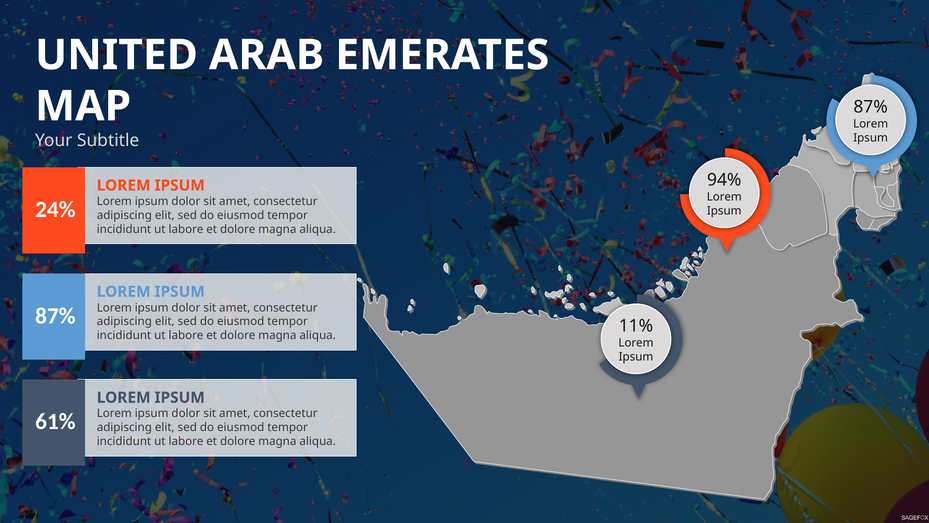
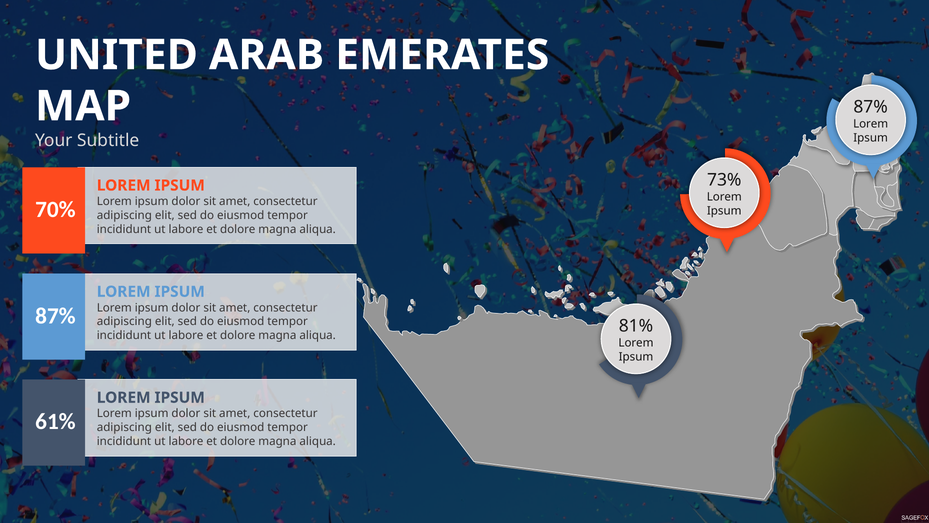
94%: 94% -> 73% (724, 180)
24%: 24% -> 70% (55, 209)
11%: 11% -> 81% (636, 326)
